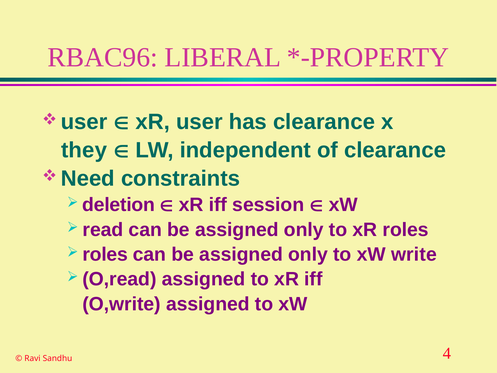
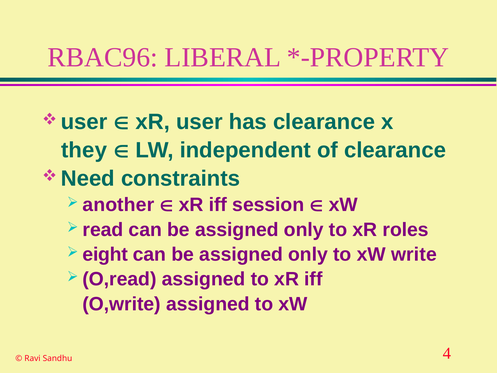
deletion: deletion -> another (118, 205)
roles: roles -> eight (105, 254)
